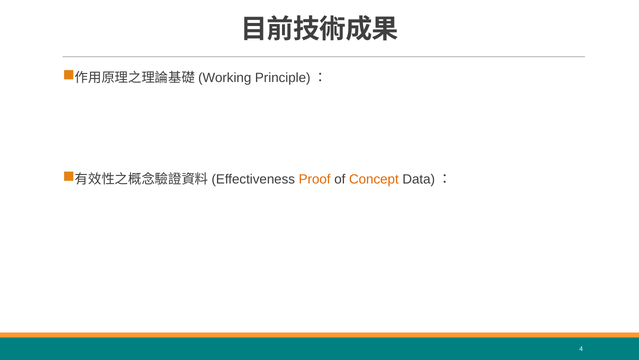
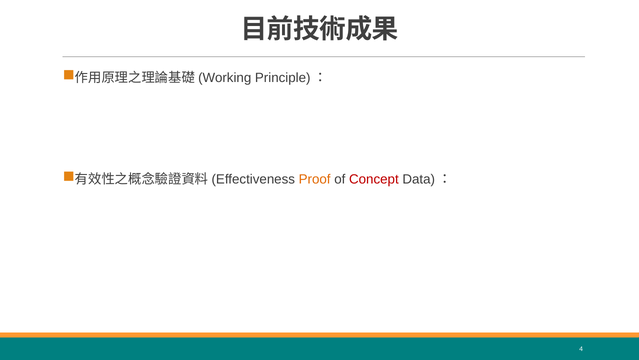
Concept colour: orange -> red (374, 179)
